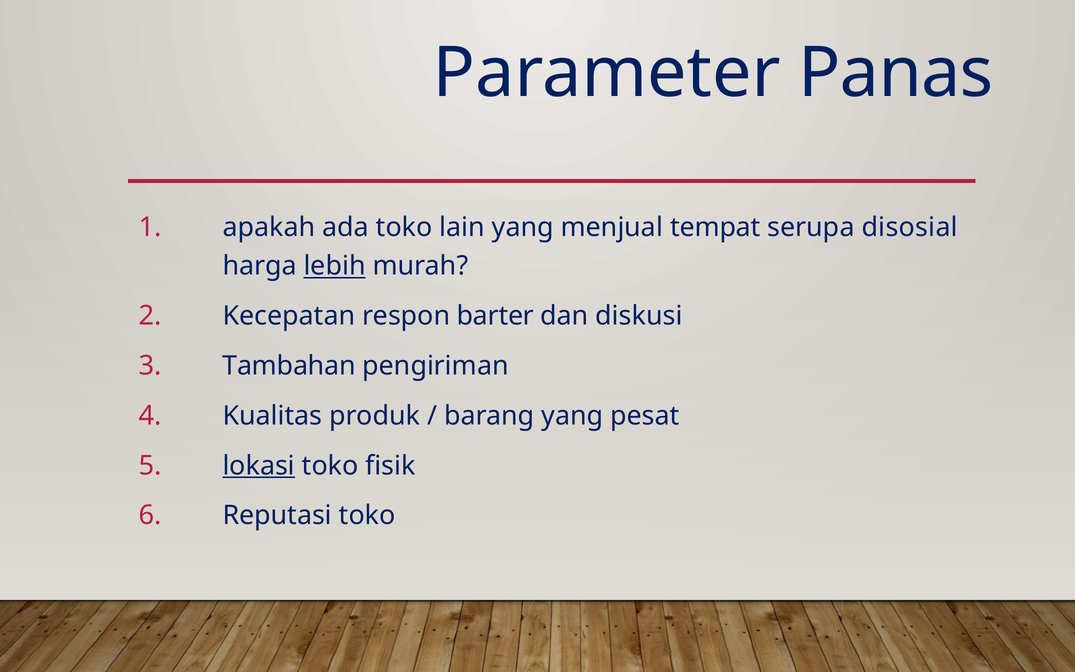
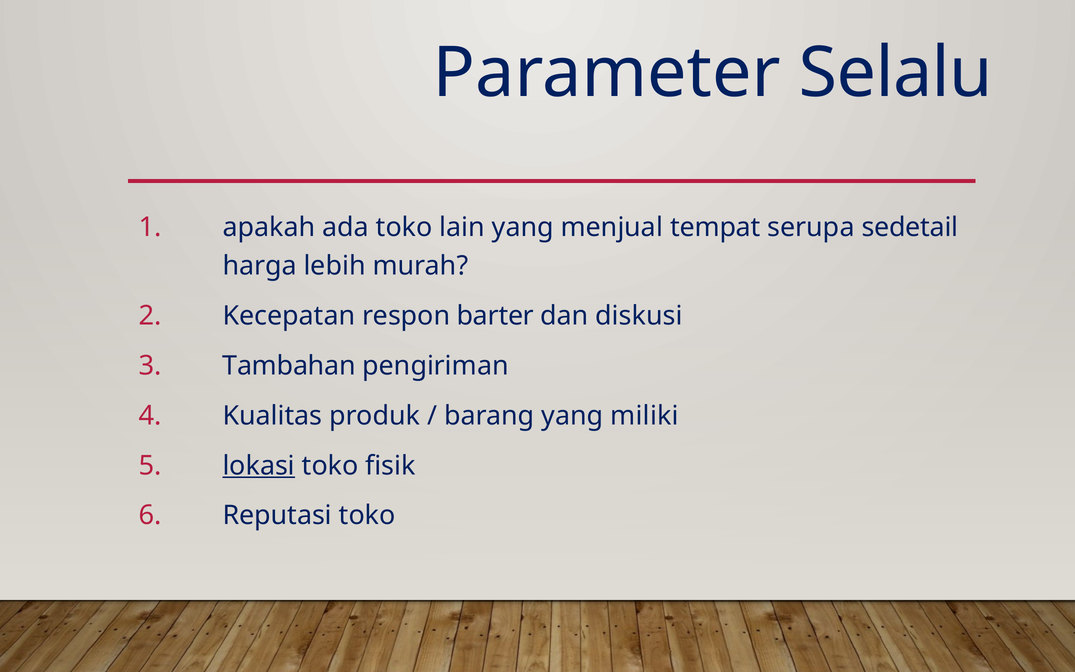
Panas: Panas -> Selalu (896, 73)
disosial: disosial -> sedetail (910, 227)
lebih underline: present -> none (335, 266)
pesat: pesat -> miliki (645, 416)
